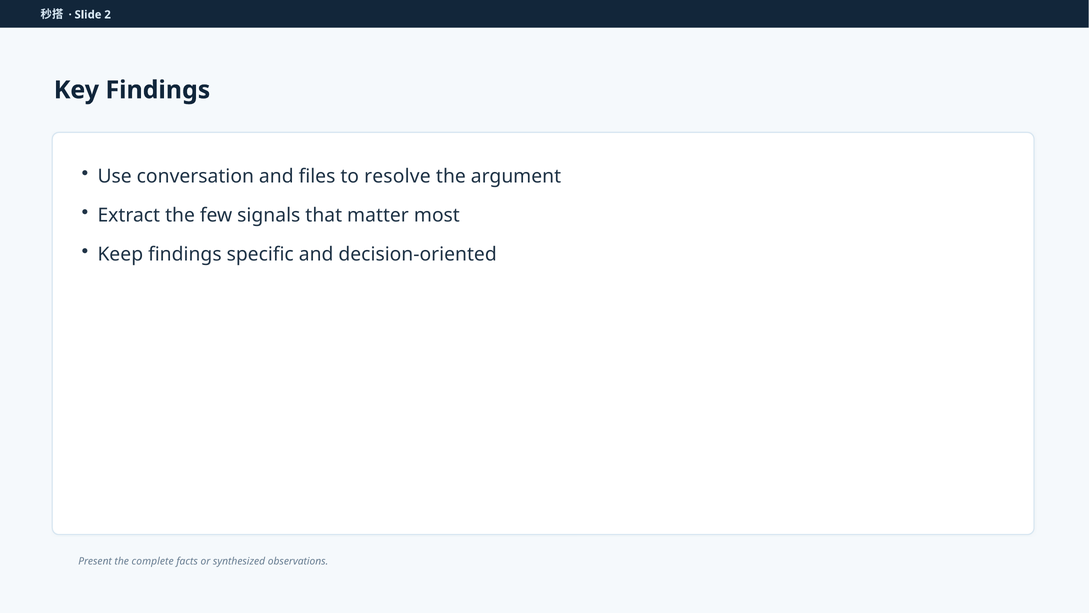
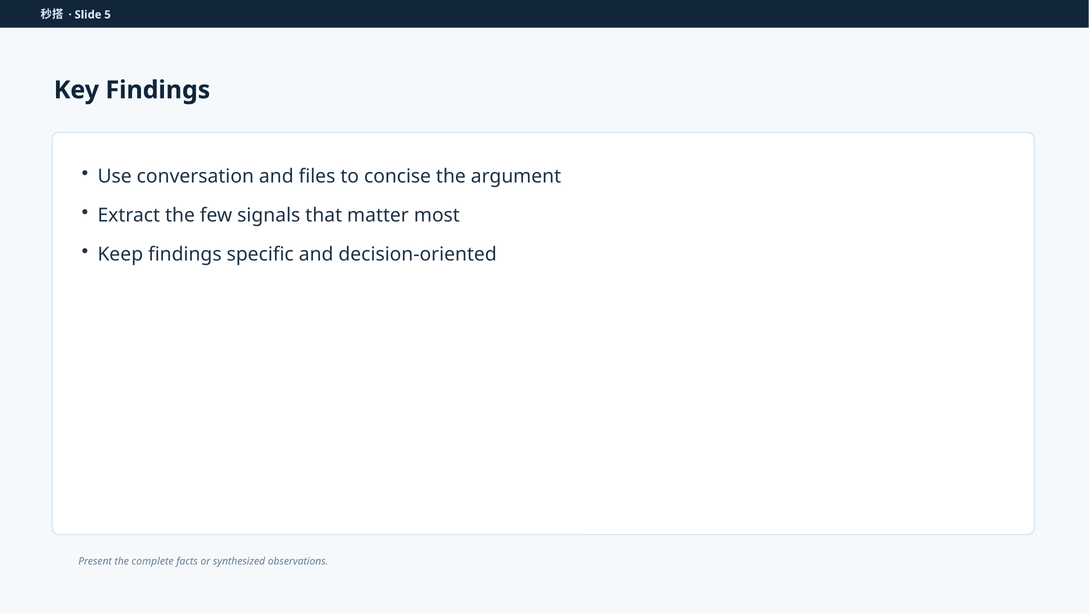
2: 2 -> 5 (108, 15)
resolve: resolve -> concise (398, 176)
